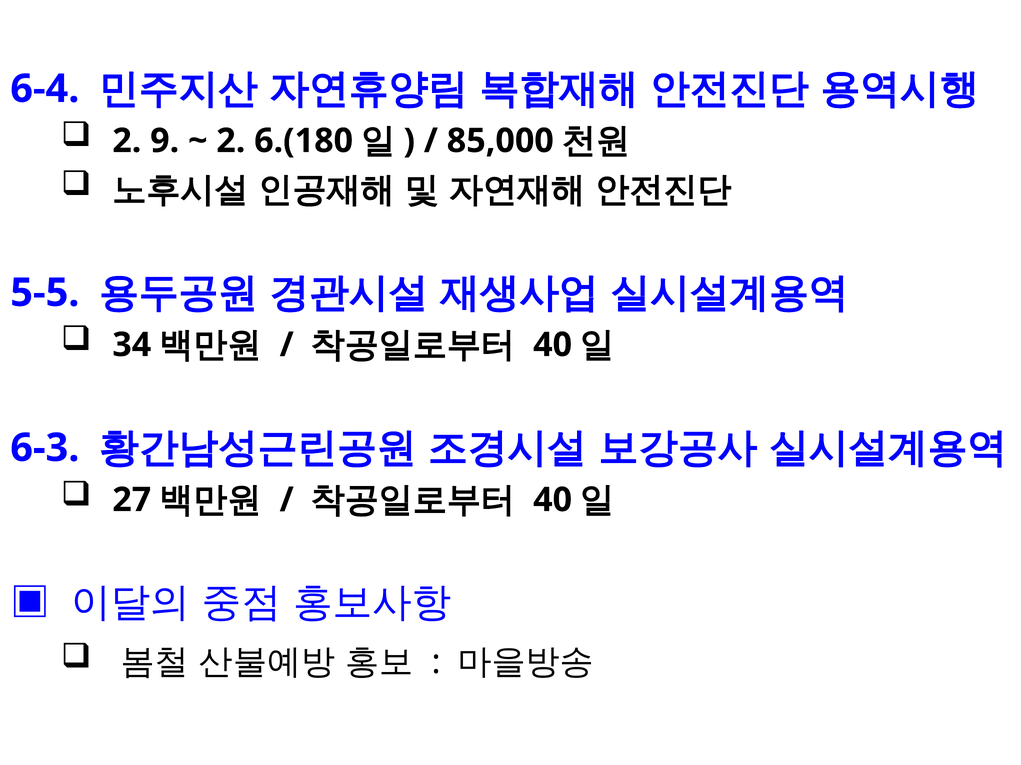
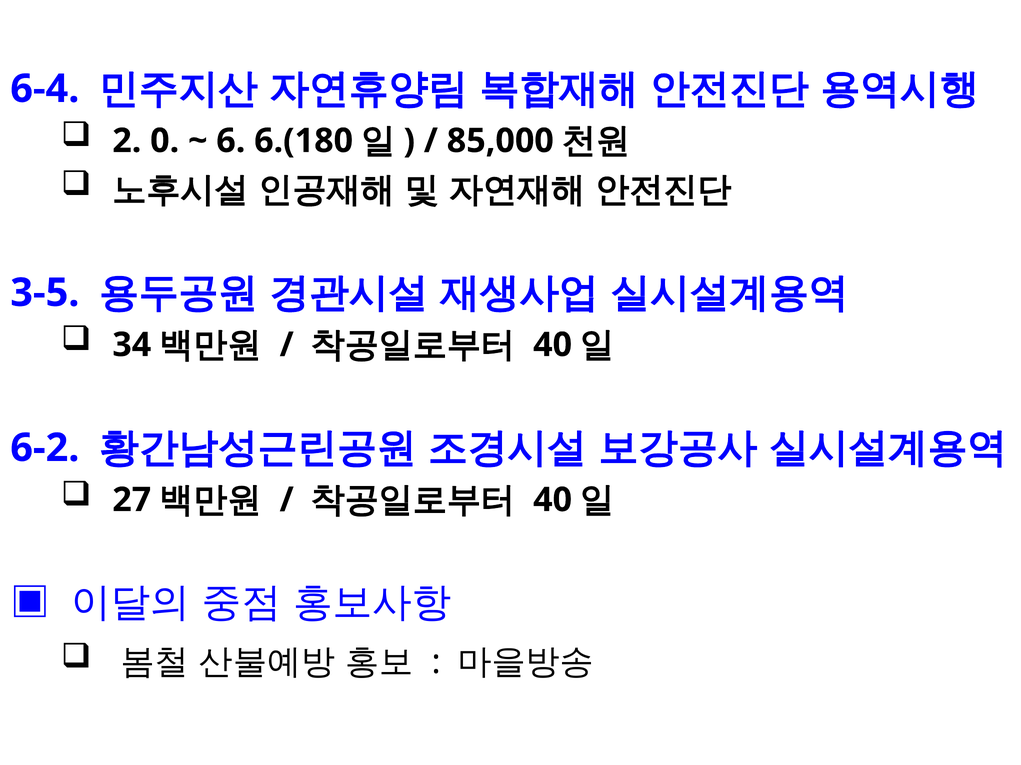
9: 9 -> 0 (165, 141)
2: 2 -> 6 (231, 141)
5-5: 5-5 -> 3-5 (45, 293)
6-3: 6-3 -> 6-2 (45, 448)
